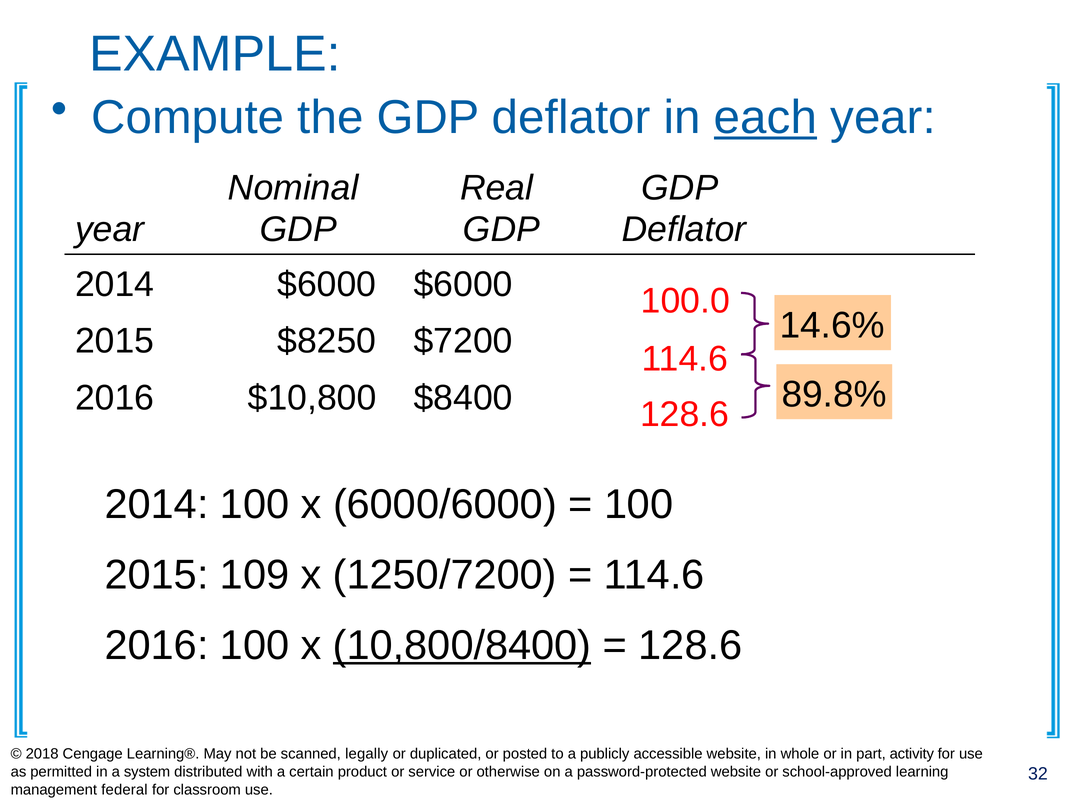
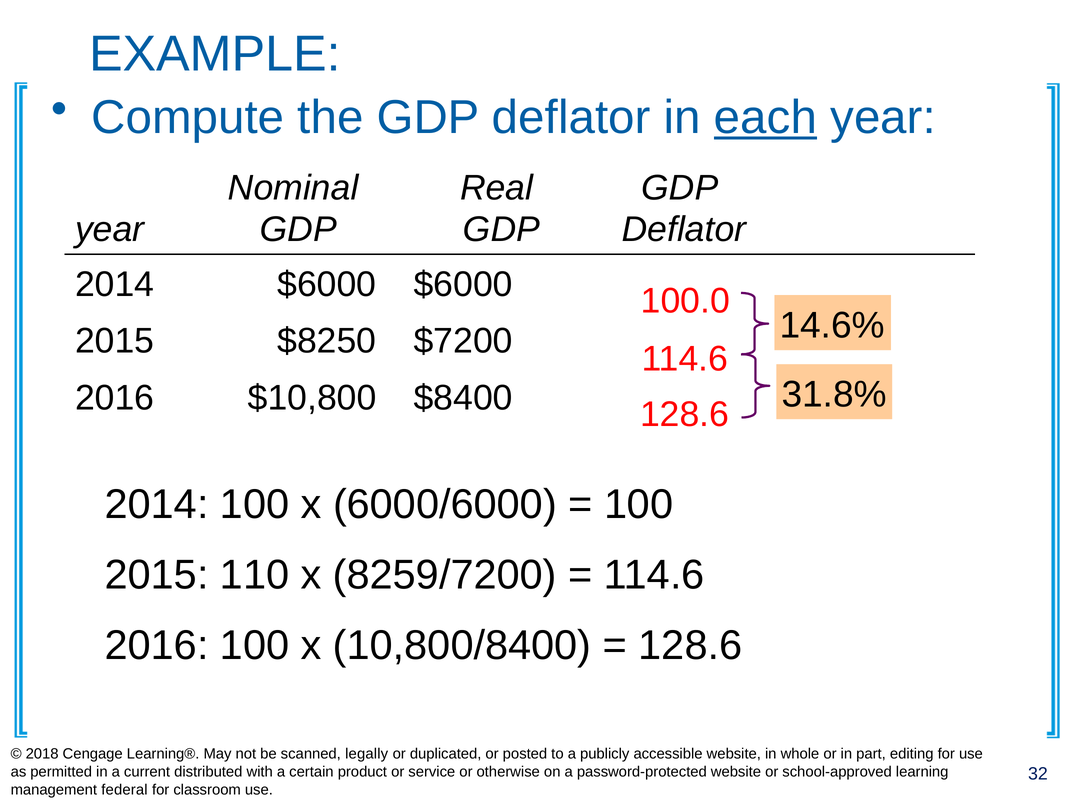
89.8%: 89.8% -> 31.8% (834, 394)
109: 109 -> 110 (255, 575)
1250/7200: 1250/7200 -> 8259/7200 (445, 575)
10,800/8400 underline: present -> none (462, 645)
activity: activity -> editing (912, 754)
system: system -> current (147, 772)
